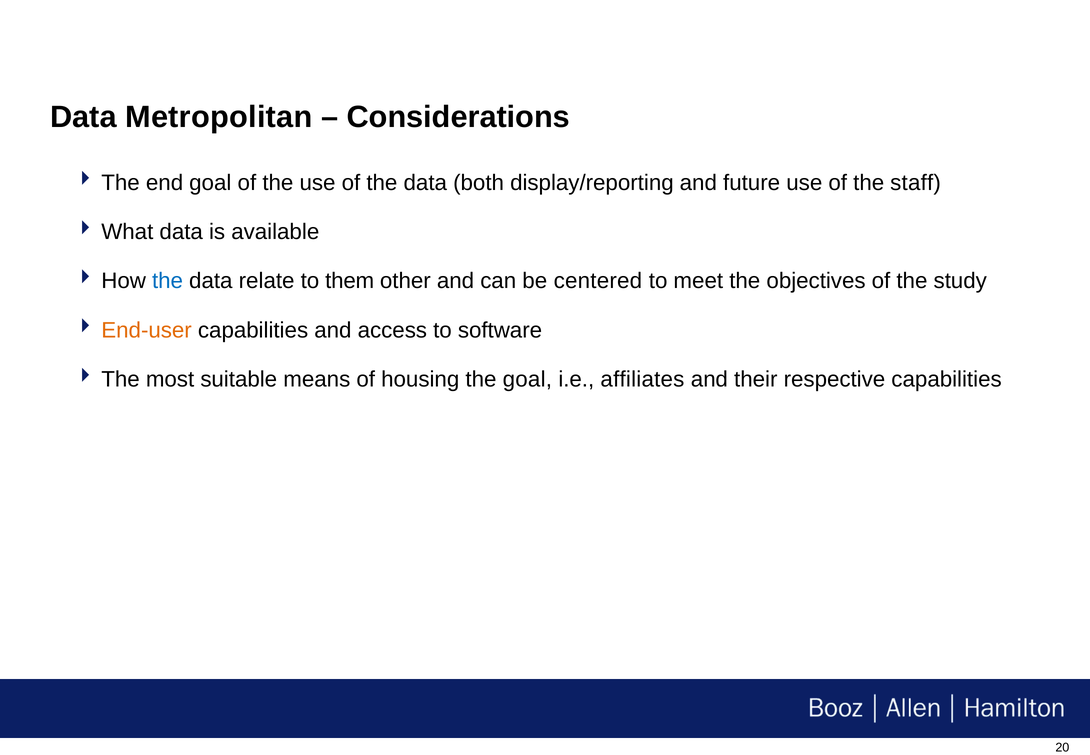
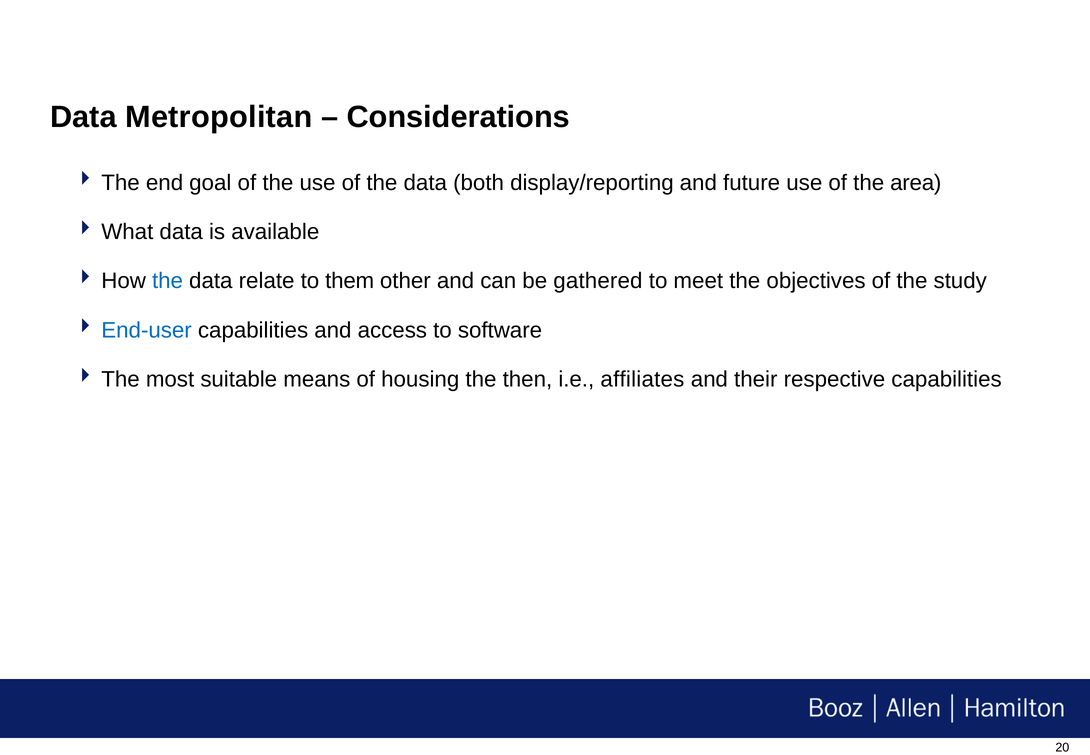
staff: staff -> area (916, 183)
centered: centered -> gathered (598, 281)
End-user colour: orange -> blue (147, 330)
the goal: goal -> then (527, 379)
